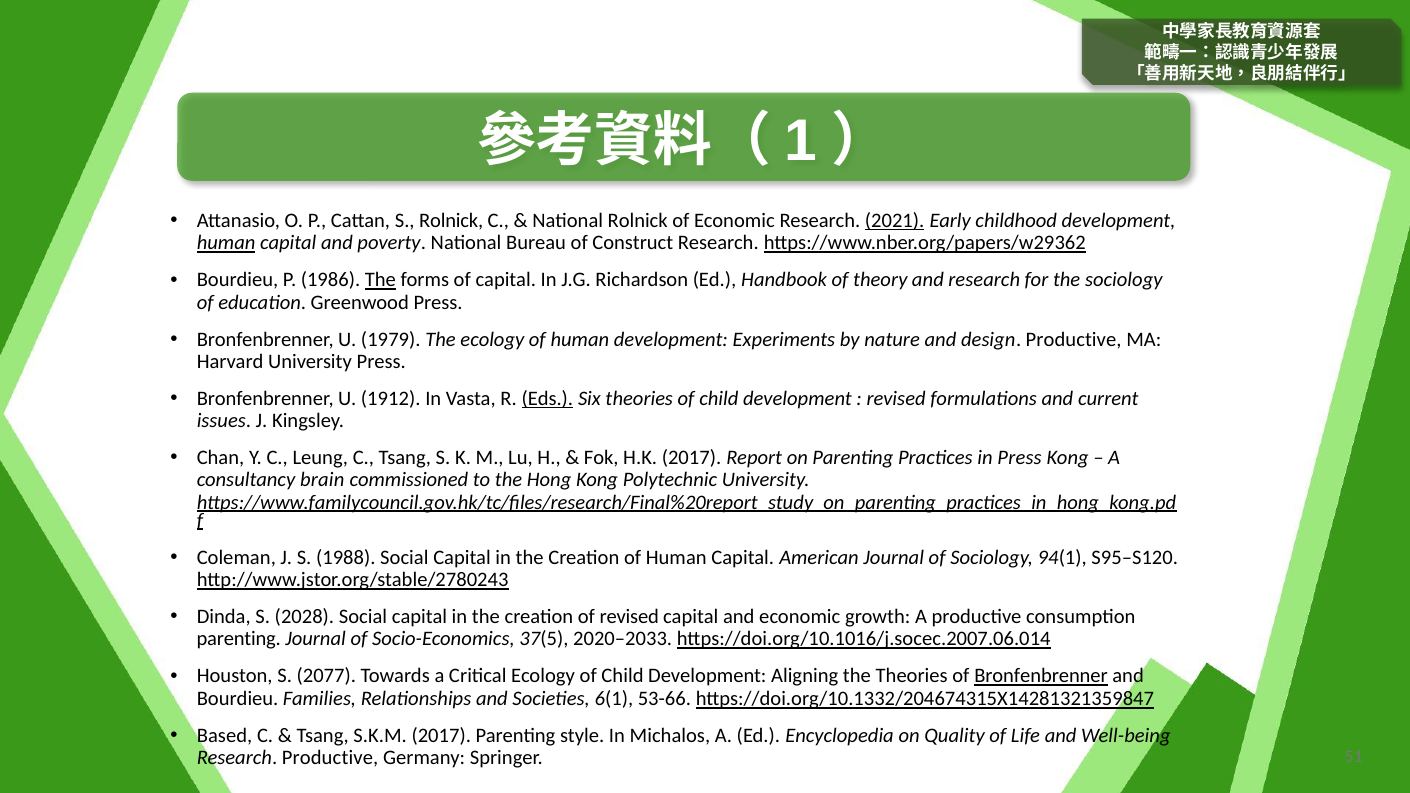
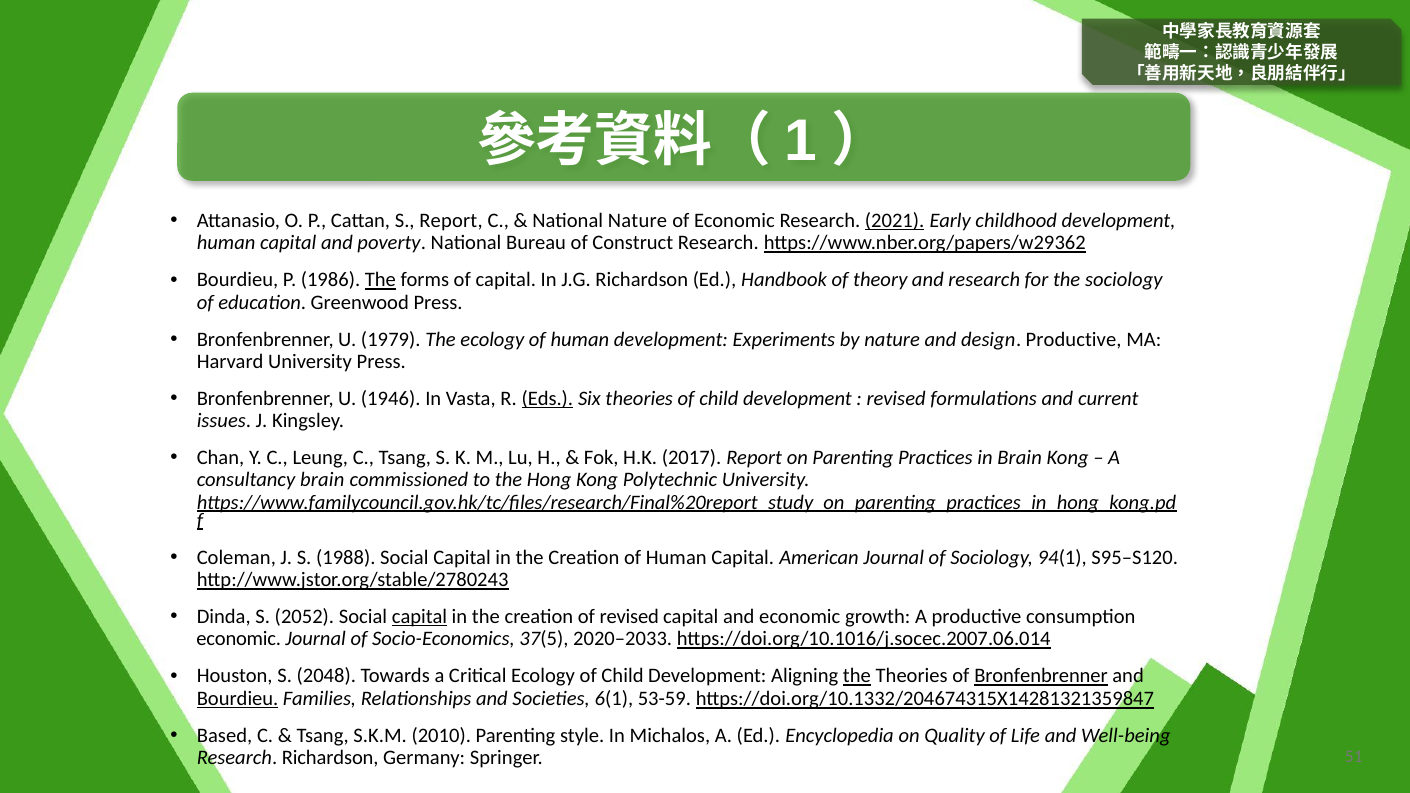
S Rolnick: Rolnick -> Report (451, 221)
National Rolnick: Rolnick -> Nature (638, 221)
human underline: present -> none (226, 243)
1912: 1912 -> 1946 (391, 398)
in Press: Press -> Brain (1020, 458)
2028: 2028 -> 2052 (304, 617)
capital underline: none -> present (419, 617)
parenting: parenting -> economic (239, 639)
2077: 2077 -> 2048 (326, 676)
the underline: none -> present (857, 676)
Bourdieu underline: none -> present (238, 699)
53-66: 53-66 -> 53-59 (664, 699)
S.K.M 2017: 2017 -> 2010 (441, 736)
Research Productive: Productive -> Richardson (330, 758)
